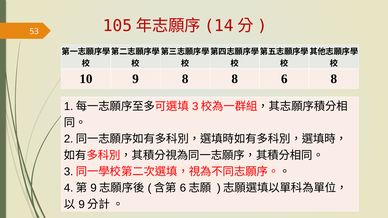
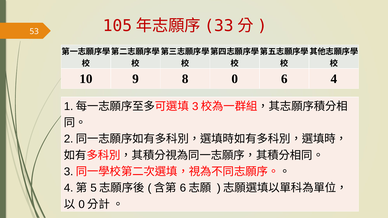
14: 14 -> 33 (219, 26)
8 8: 8 -> 0 (235, 79)
6 8: 8 -> 4 (334, 79)
9: 9 -> 5 (94, 188)
9: 9 -> 0 (82, 205)
